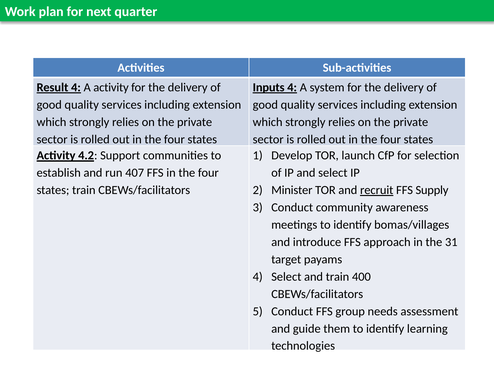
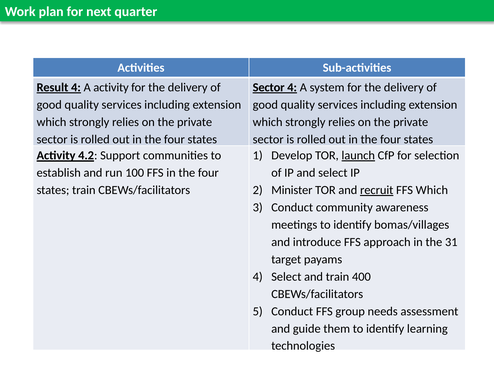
Inputs: Inputs -> Sector (269, 88)
launch underline: none -> present (358, 156)
407: 407 -> 100 (135, 173)
FFS Supply: Supply -> Which (432, 190)
